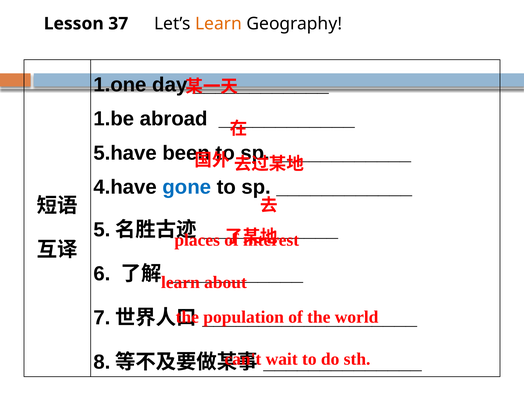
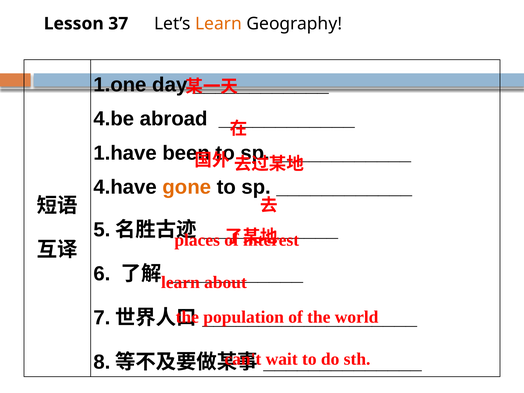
1.be: 1.be -> 4.be (114, 119)
5.have: 5.have -> 1.have (125, 153)
gone colour: blue -> orange (187, 187)
